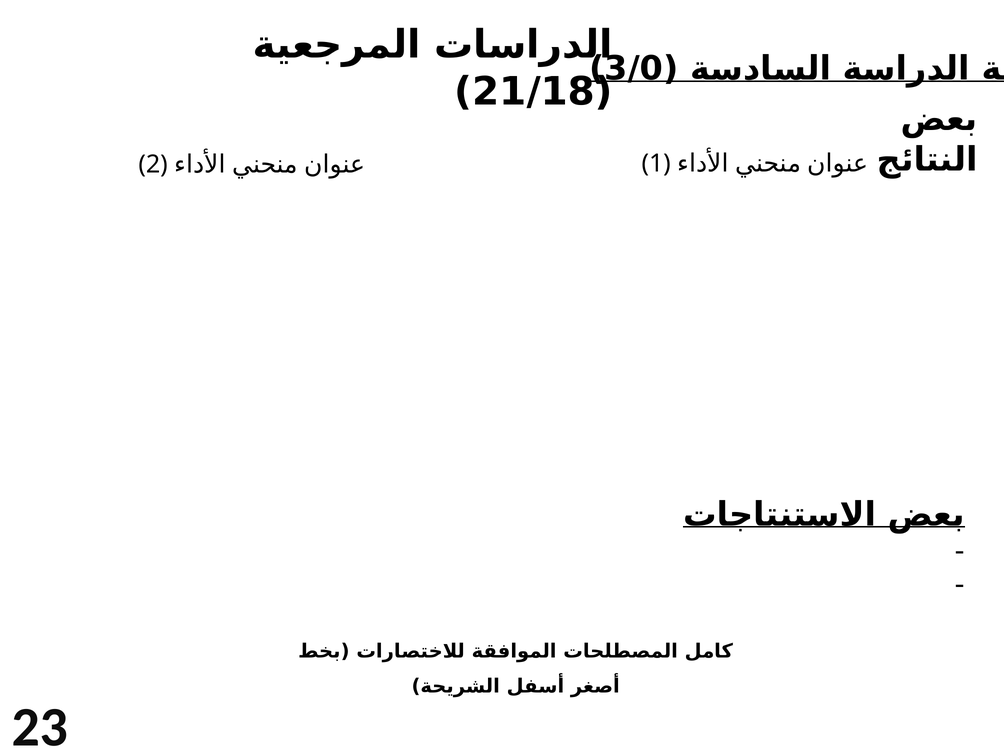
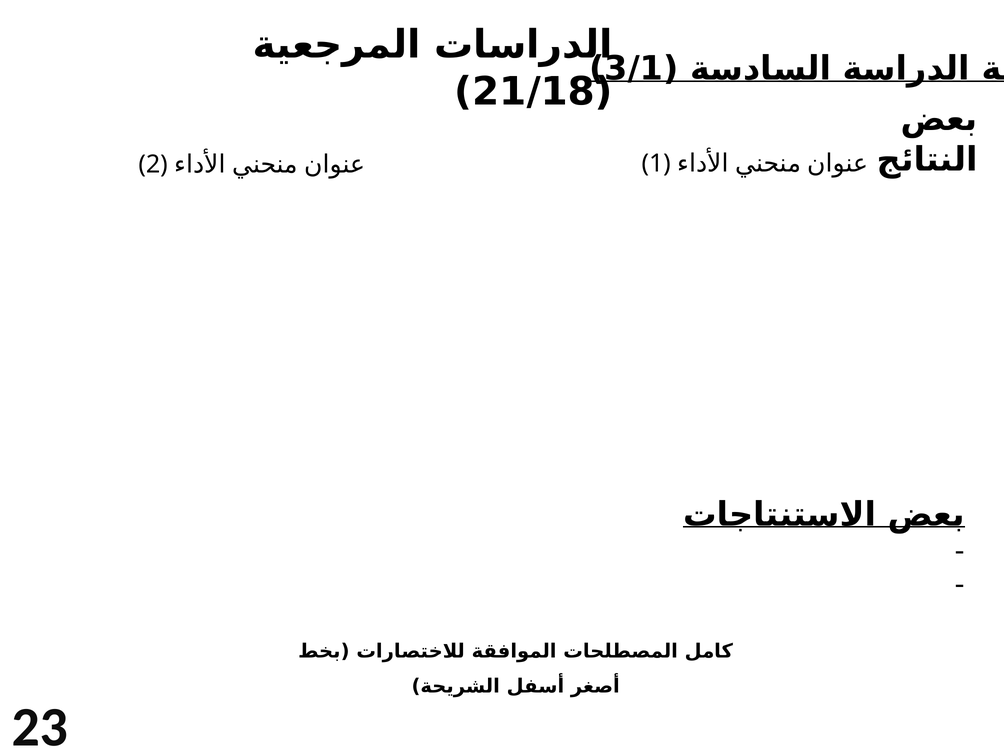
3/0: 3/0 -> 3/1 (634, 69)
